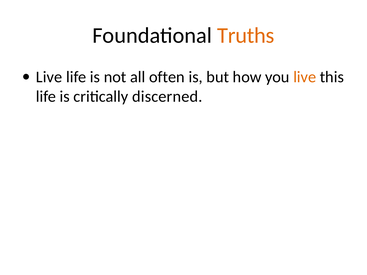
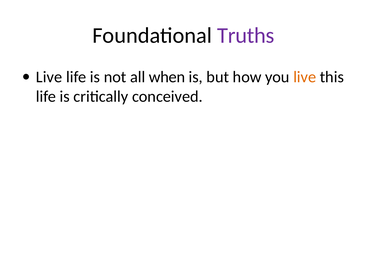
Truths colour: orange -> purple (246, 36)
often: often -> when (167, 77)
discerned: discerned -> conceived (167, 97)
